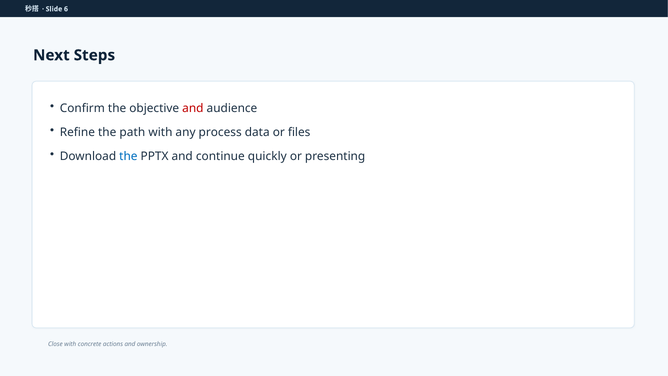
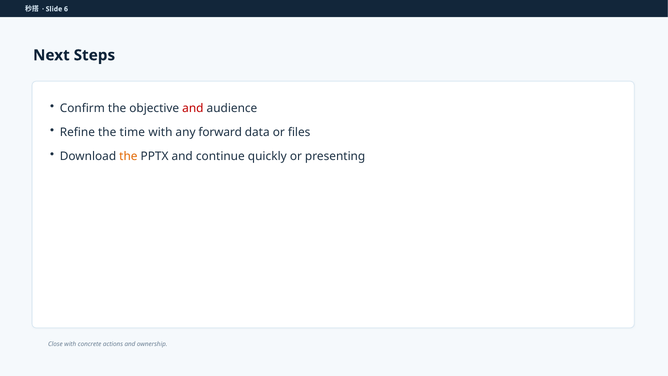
path: path -> time (132, 132)
process: process -> forward (220, 132)
the colour: blue -> orange (128, 156)
